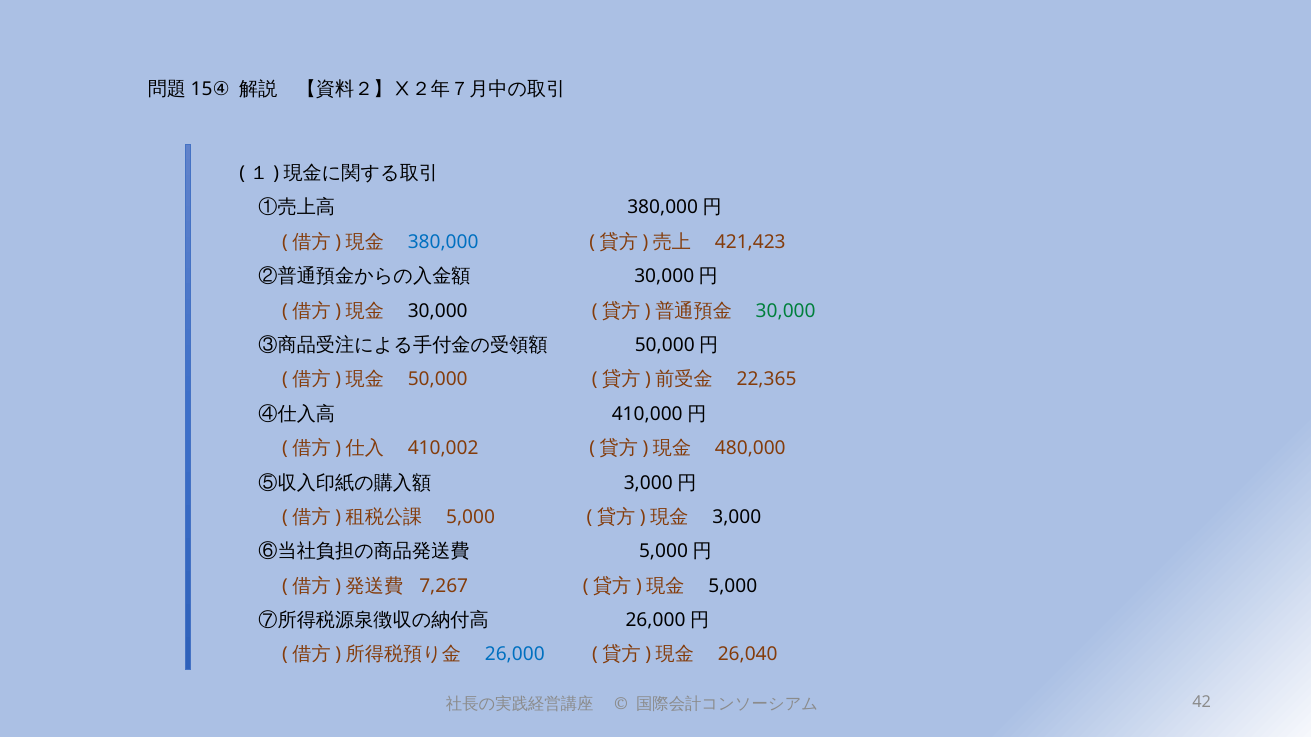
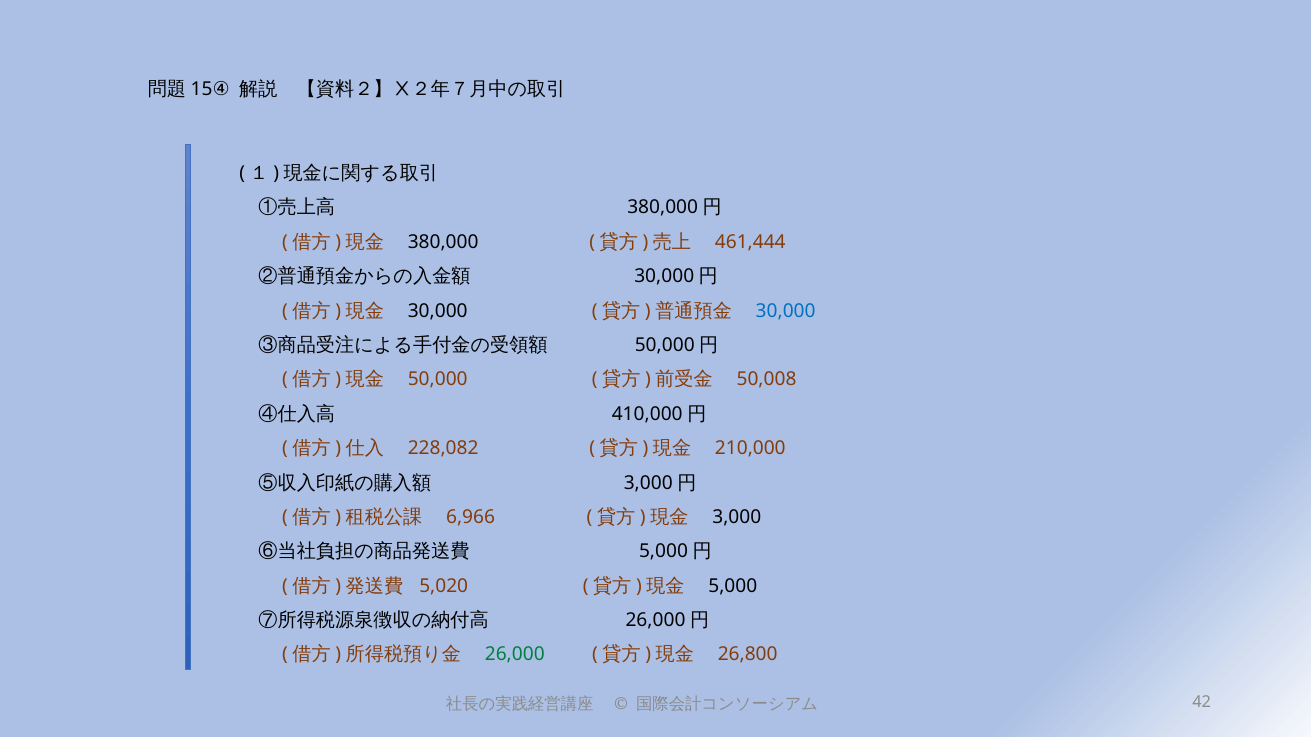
380,000 colour: blue -> black (443, 242)
421,423: 421,423 -> 461,444 (750, 242)
30,000 colour: green -> blue (786, 311)
22,365: 22,365 -> 50,008 (767, 380)
410,002: 410,002 -> 228,082 (443, 449)
480,000: 480,000 -> 210,000 (750, 449)
5,000: 5,000 -> 6,966 (471, 517)
7,267: 7,267 -> 5,020 (444, 586)
26,000 colour: blue -> green (515, 655)
26,040: 26,040 -> 26,800 (748, 655)
